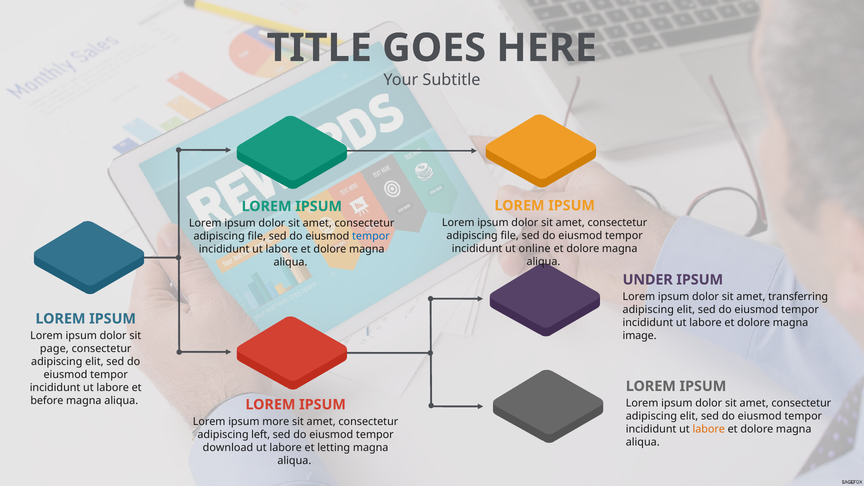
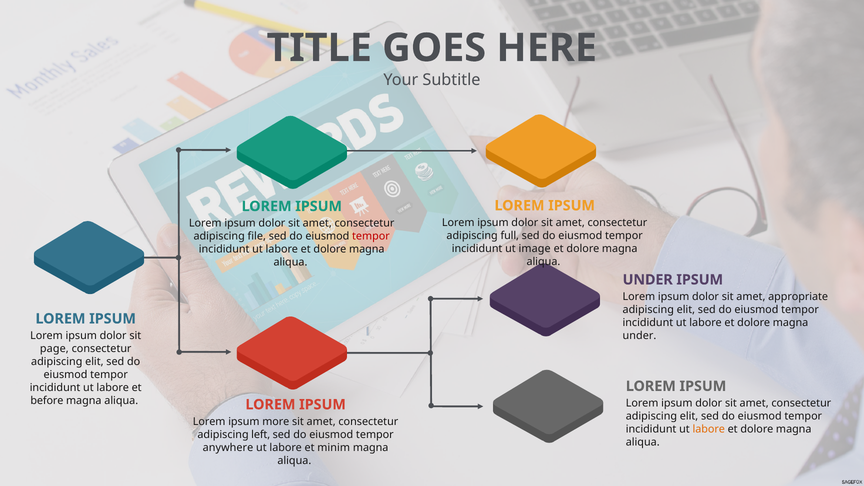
file: file -> full (510, 236)
tempor colour: blue -> red (371, 236)
online: online -> image (535, 249)
transferring: transferring -> appropriate (798, 297)
image: image -> under (639, 336)
download: download -> anywhere (228, 448)
letting: letting -> minim (334, 448)
